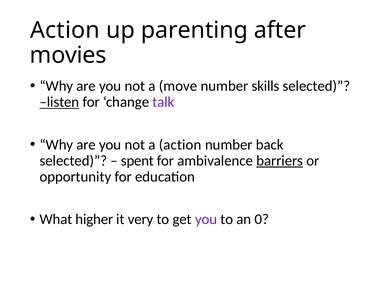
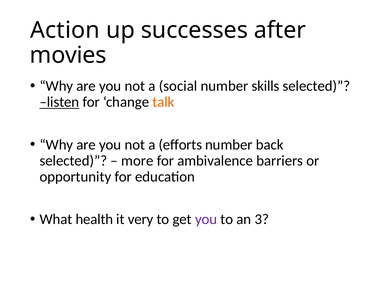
parenting: parenting -> successes (194, 30)
move: move -> social (178, 86)
talk colour: purple -> orange (163, 102)
a action: action -> efforts (180, 144)
spent: spent -> more (137, 160)
barriers underline: present -> none (280, 160)
higher: higher -> health (94, 219)
0: 0 -> 3 (262, 219)
